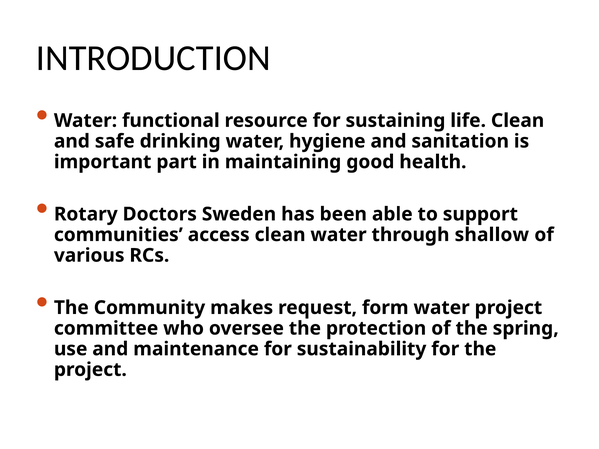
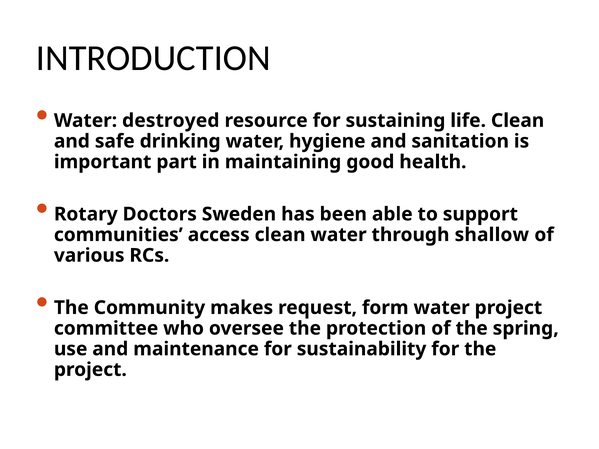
functional: functional -> destroyed (171, 121)
